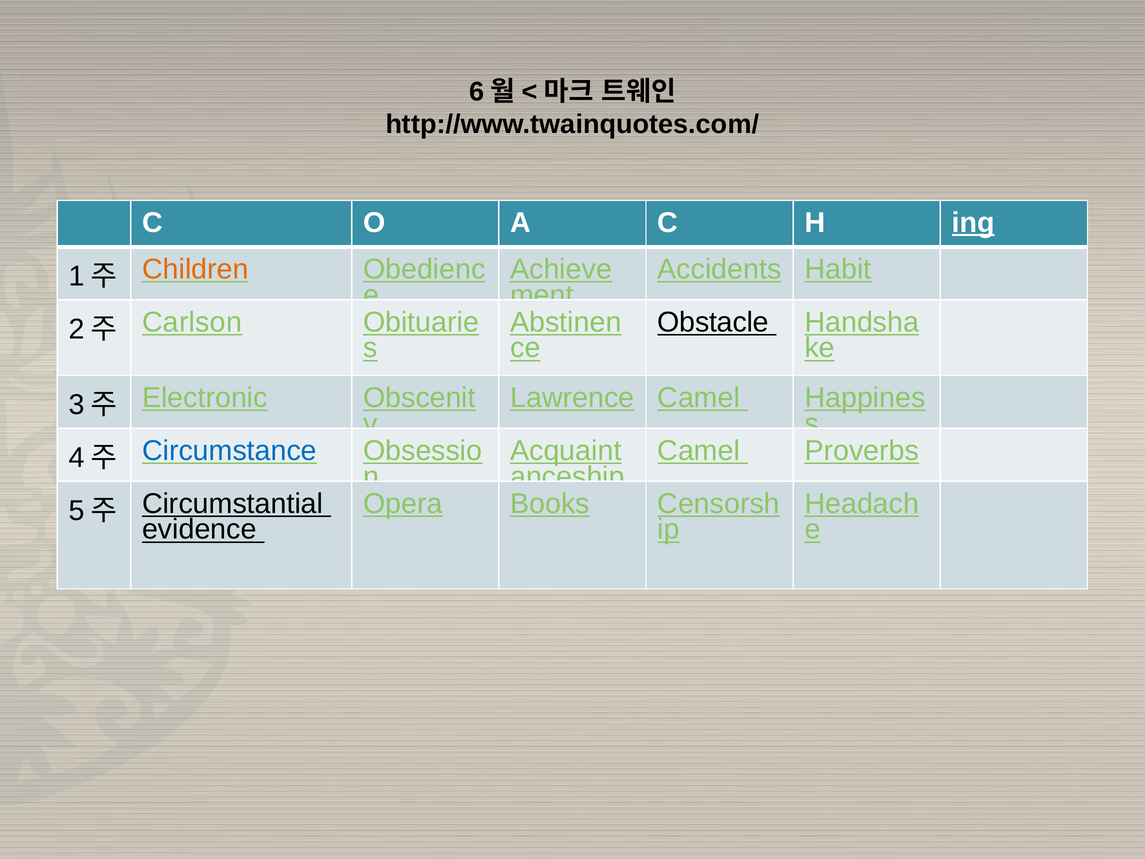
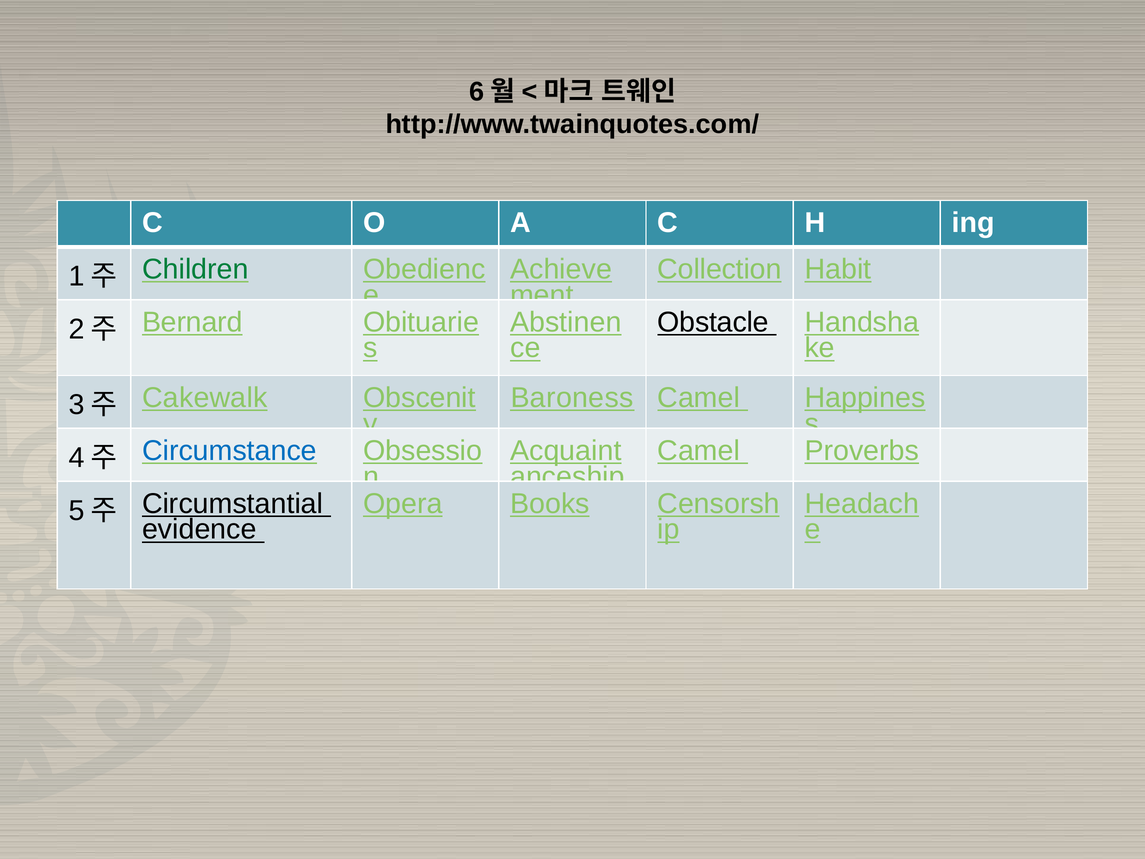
ing underline: present -> none (973, 223)
Accidents: Accidents -> Collection (720, 269)
Children colour: orange -> green (195, 269)
Carlson: Carlson -> Bernard (192, 322)
Lawrence: Lawrence -> Baroness (572, 398)
Electronic: Electronic -> Cakewalk (205, 398)
